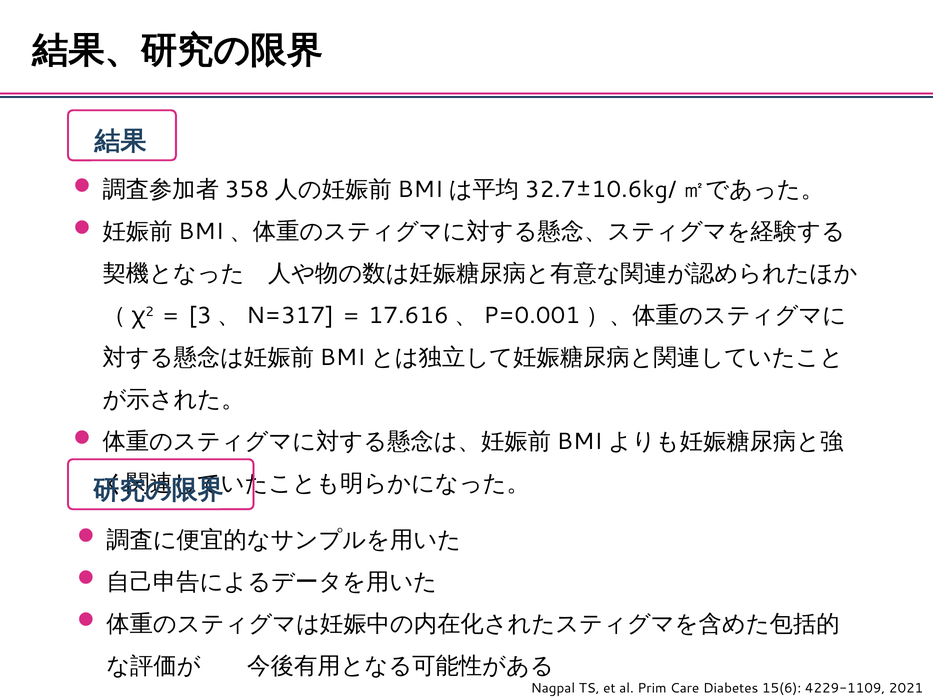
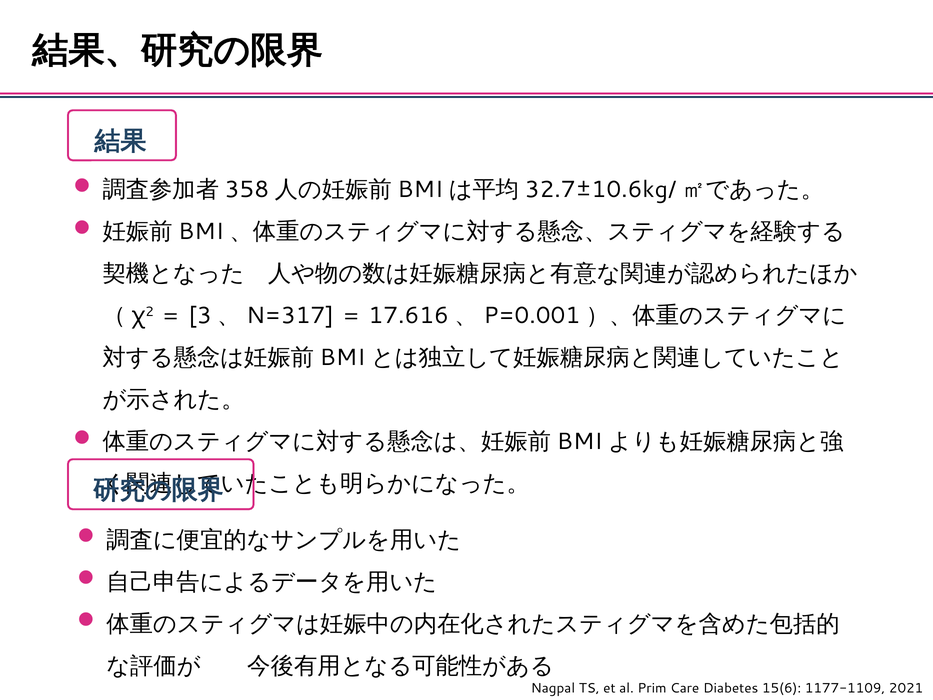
4229-1109: 4229-1109 -> 1177-1109 (845, 688)
